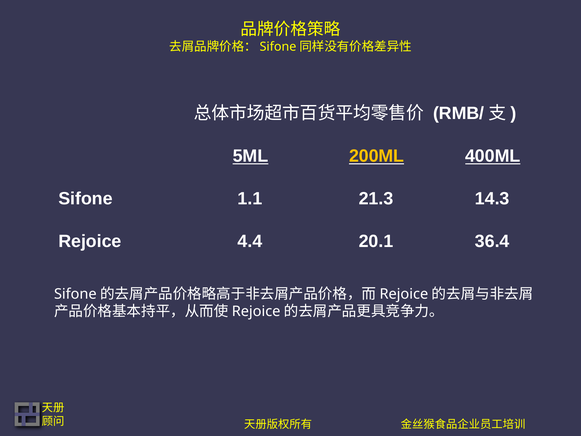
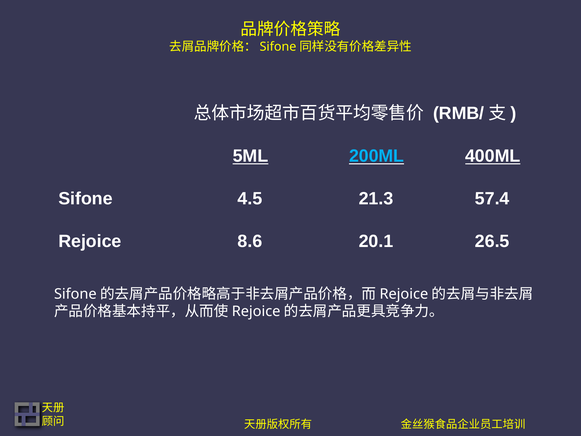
200ML colour: yellow -> light blue (377, 156)
1.1: 1.1 -> 4.5 (250, 198)
14.3: 14.3 -> 57.4 (492, 198)
4.4: 4.4 -> 8.6 (250, 241)
36.4: 36.4 -> 26.5 (492, 241)
